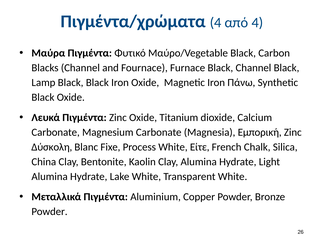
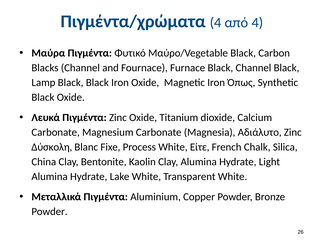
Πάνω: Πάνω -> Όπως (241, 82)
Εμπορική: Εμπορική -> Αδιάλυτο (260, 132)
